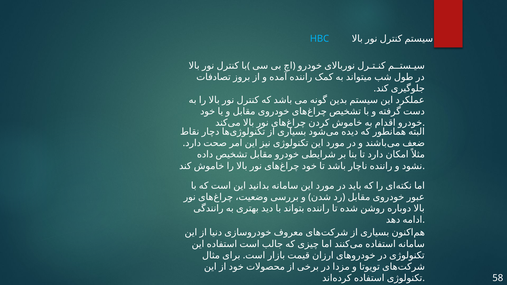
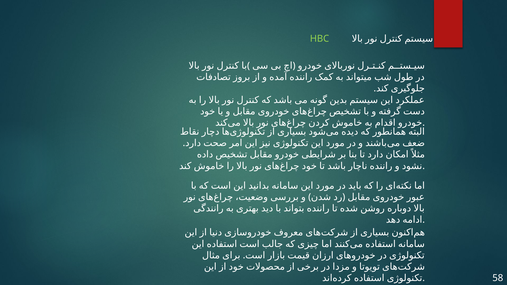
HBC colour: light blue -> light green (320, 39)
